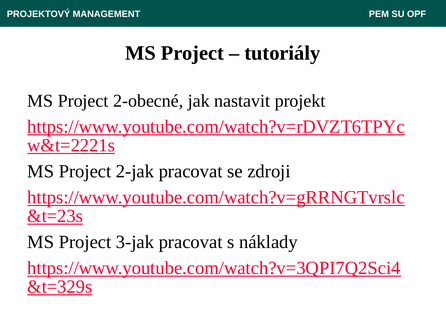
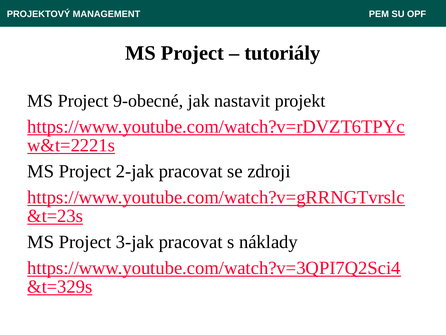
2-obecné: 2-obecné -> 9-obecné (148, 101)
